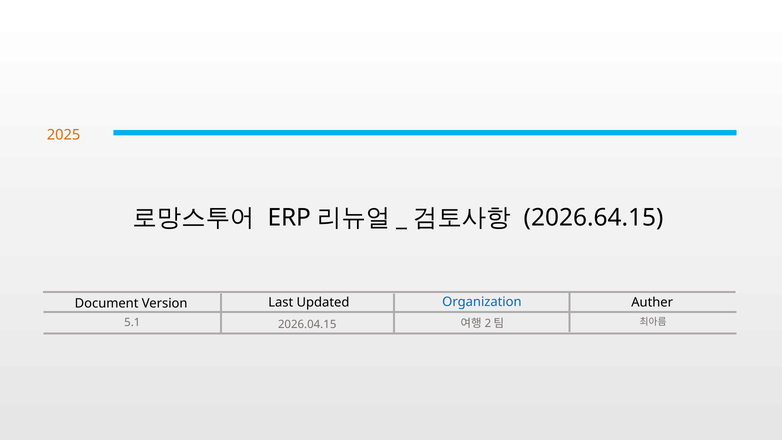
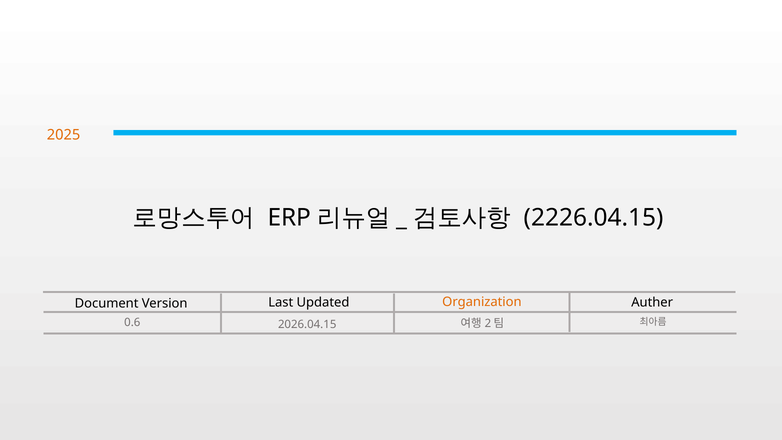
2026.64.15: 2026.64.15 -> 2226.04.15 (594, 218)
Organization colour: blue -> orange (482, 302)
5.1: 5.1 -> 0.6 (132, 322)
